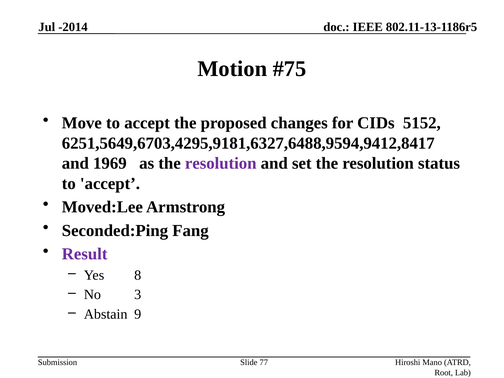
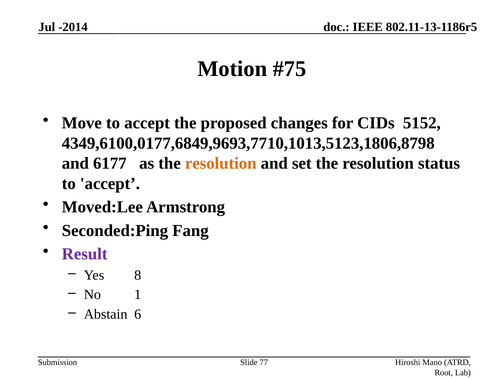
6251,5649,6703,4295,9181,6327,6488,9594,9412,8417: 6251,5649,6703,4295,9181,6327,6488,9594,9412,8417 -> 4349,6100,0177,6849,9693,7710,1013,5123,1806,8798 (248, 143)
1969: 1969 -> 6177 (110, 163)
resolution colour: purple -> orange (221, 163)
3: 3 -> 1 (138, 295)
9: 9 -> 6 (138, 314)
